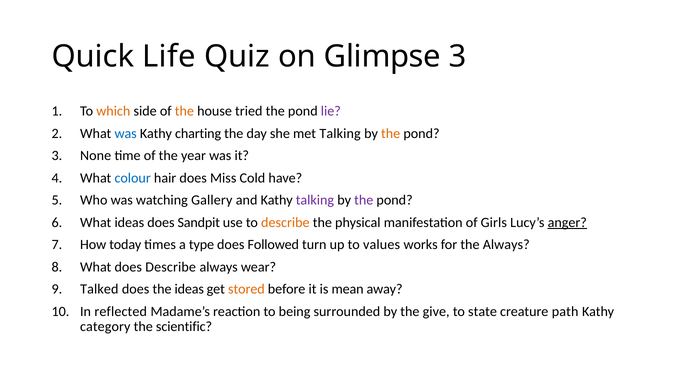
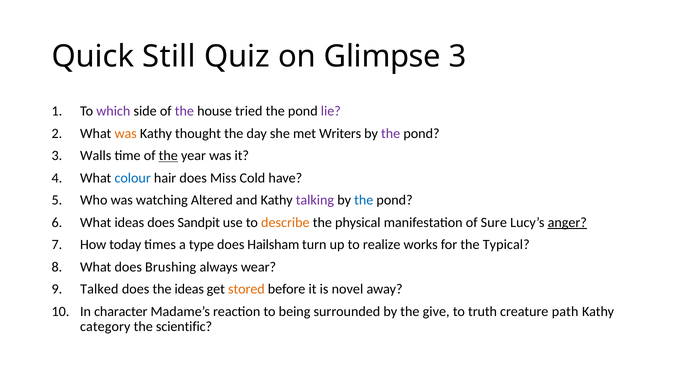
Life: Life -> Still (169, 57)
which colour: orange -> purple (113, 111)
the colour: orange -> purple (184, 111)
was colour: blue -> orange (126, 134)
charting: charting -> thought (198, 134)
met Talking: Talking -> Writers (340, 134)
the colour: orange -> purple (391, 134)
None: None -> Walls (96, 156)
the underline: none -> present (168, 156)
Gallery: Gallery -> Altered (212, 200)
the colour: purple -> blue (364, 200)
Girls: Girls -> Sure (494, 223)
Followed: Followed -> Hailsham (273, 245)
values: values -> realize (382, 245)
the Always: Always -> Typical (506, 245)
does Describe: Describe -> Brushing (171, 267)
mean: mean -> novel (347, 289)
reflected: reflected -> character (121, 312)
state: state -> truth (483, 312)
